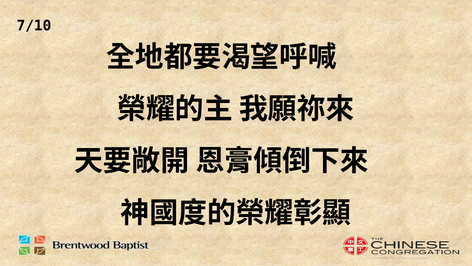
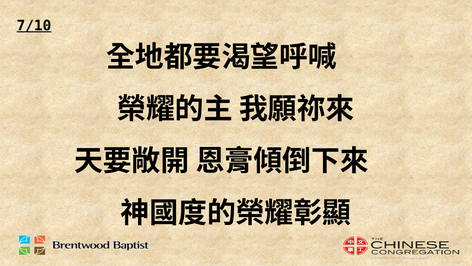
7/10 underline: none -> present (34, 26)
